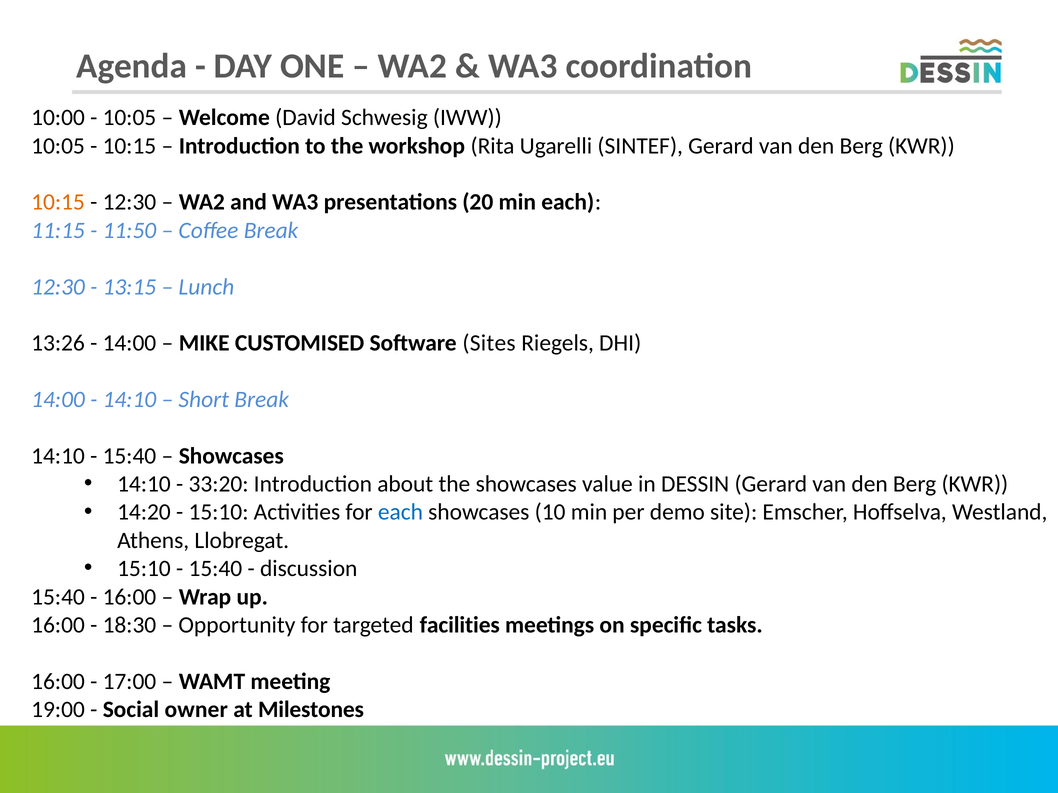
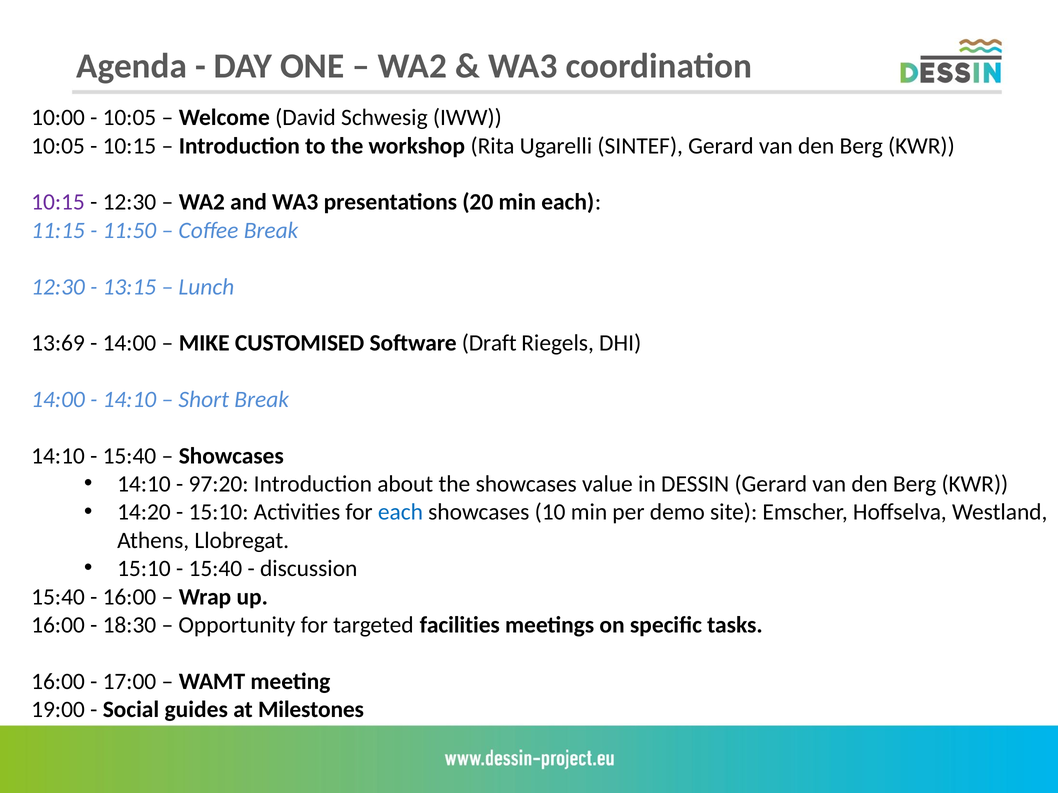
10:15 colour: orange -> purple (58, 202)
13:26: 13:26 -> 13:69 (58, 343)
Sites: Sites -> Draft (489, 343)
33:20: 33:20 -> 97:20 (219, 484)
owner: owner -> guides (196, 710)
